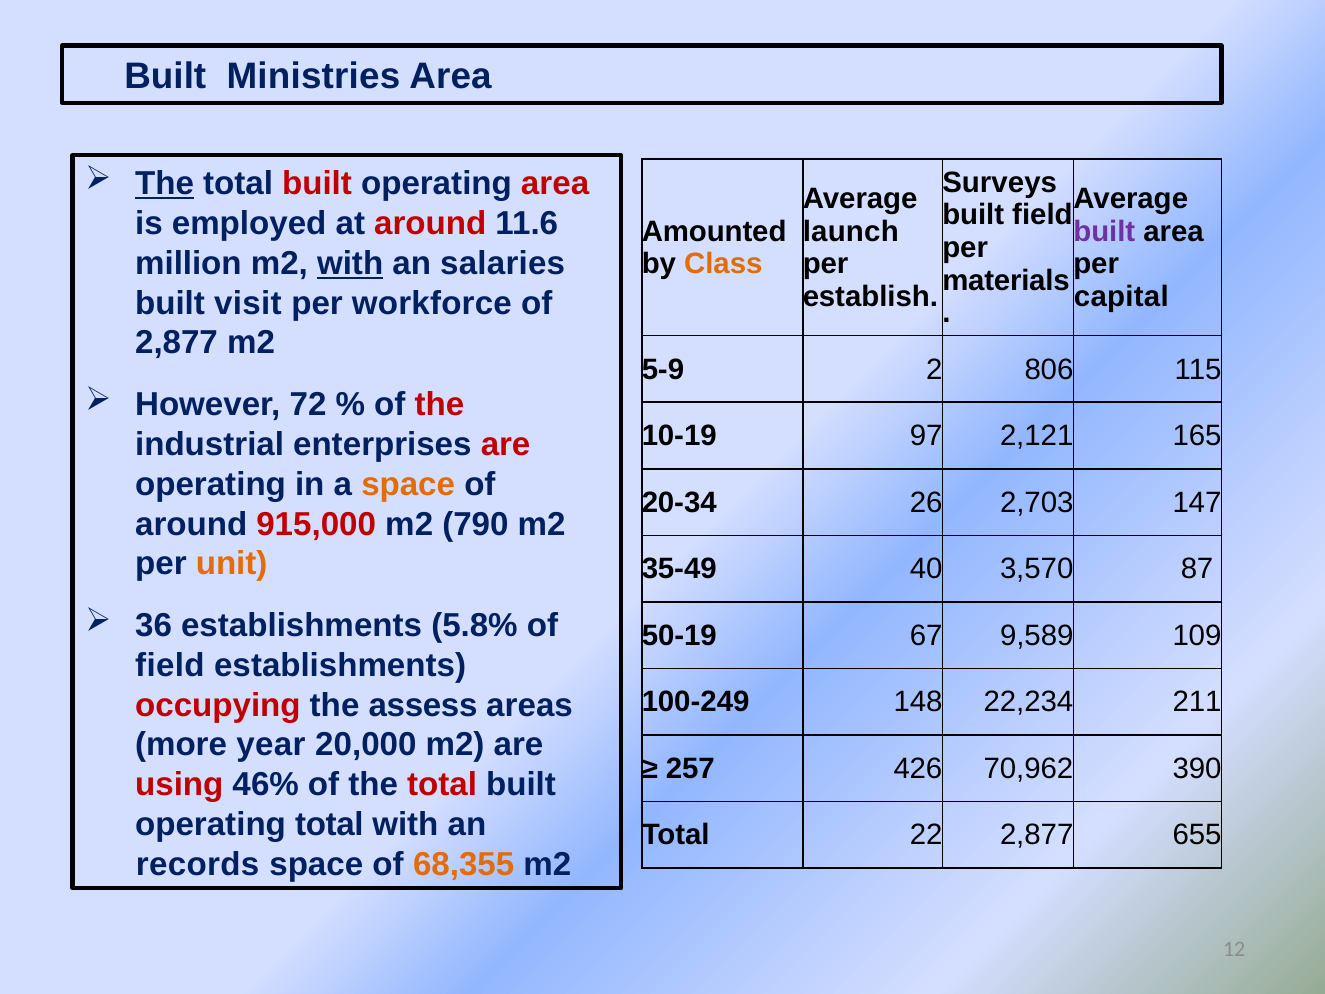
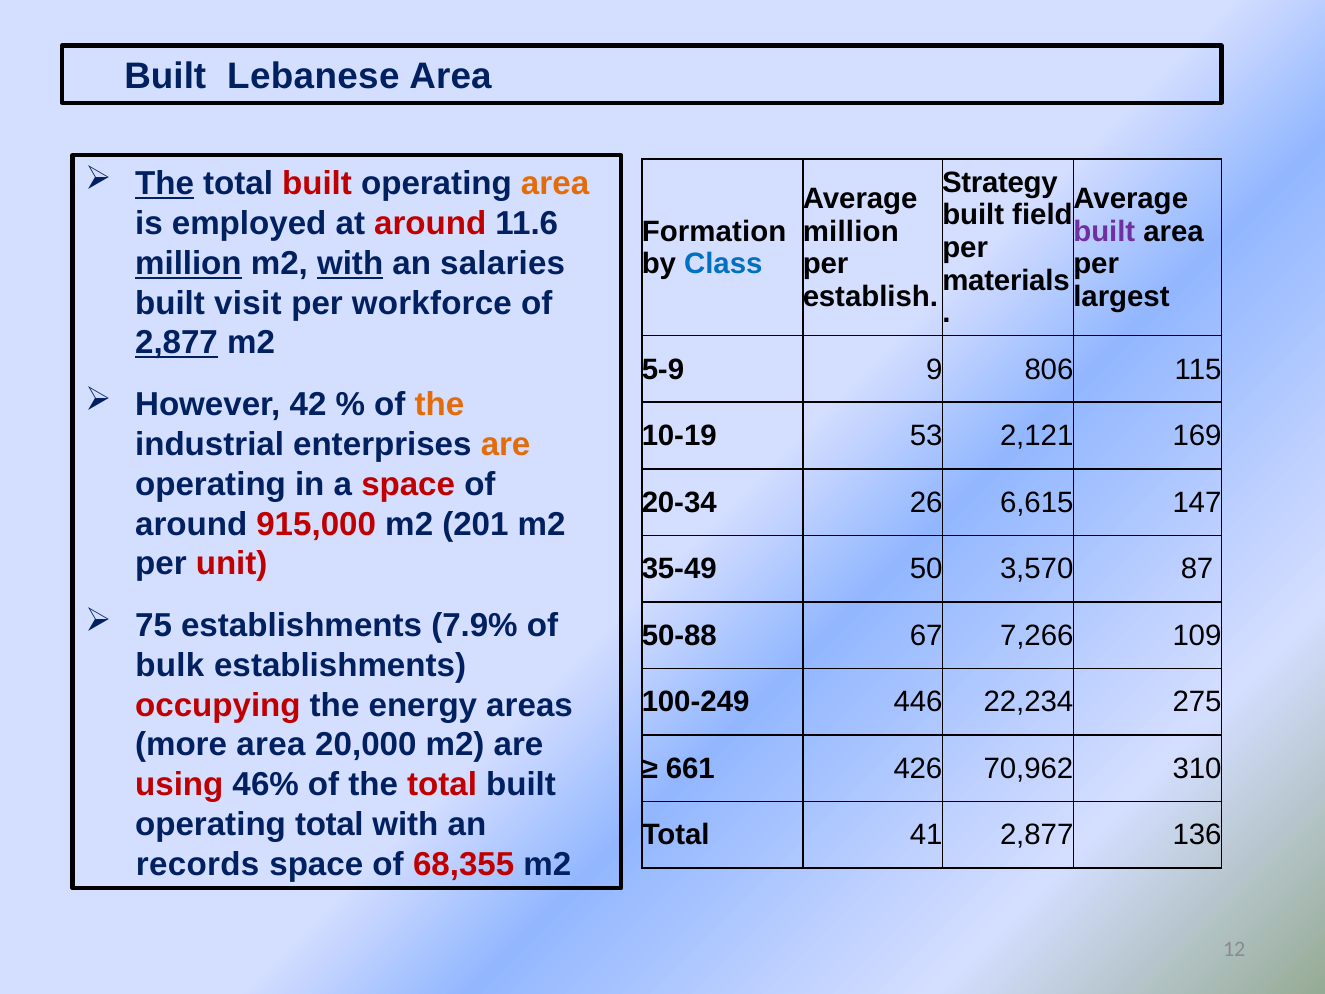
Ministries: Ministries -> Lebanese (313, 77)
area colour: red -> orange (555, 184)
Surveys: Surveys -> Strategy (1000, 182)
Amounted: Amounted -> Formation (714, 231)
launch: launch -> million (851, 231)
million underline: none -> present (188, 263)
Class colour: orange -> blue (723, 264)
capital: capital -> largest (1121, 297)
2,877 underline: none -> present (177, 343)
2: 2 -> 9 (934, 369)
72: 72 -> 42 (308, 405)
the colour: red -> orange (440, 405)
97: 97 -> 53 (926, 436)
165: 165 -> 169 (1197, 436)
are colour: red -> orange (506, 445)
space colour: orange -> red (408, 484)
2,703: 2,703 -> 6,615 (1037, 502)
790: 790 -> 201 (475, 524)
unit colour: orange -> red (232, 564)
40: 40 -> 50 (926, 569)
36: 36 -> 75 (154, 626)
5.8%: 5.8% -> 7.9% (474, 626)
50-19: 50-19 -> 50-88 (679, 635)
9,589: 9,589 -> 7,266 (1037, 635)
field: field -> bulk (170, 665)
148: 148 -> 446 (918, 702)
211: 211 -> 275 (1197, 702)
assess: assess -> energy (423, 705)
more year: year -> area (271, 745)
257: 257 -> 661 (690, 768)
390: 390 -> 310 (1197, 768)
22: 22 -> 41 (926, 835)
655: 655 -> 136 (1197, 835)
68,355 colour: orange -> red (464, 864)
